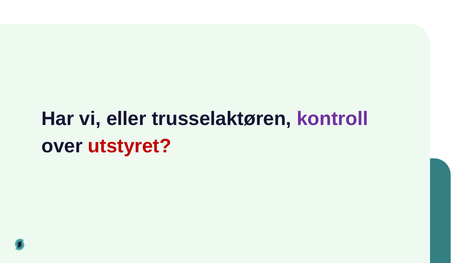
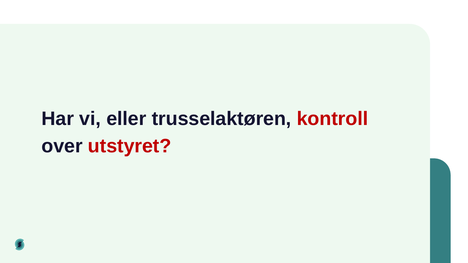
kontroll colour: purple -> red (332, 119)
